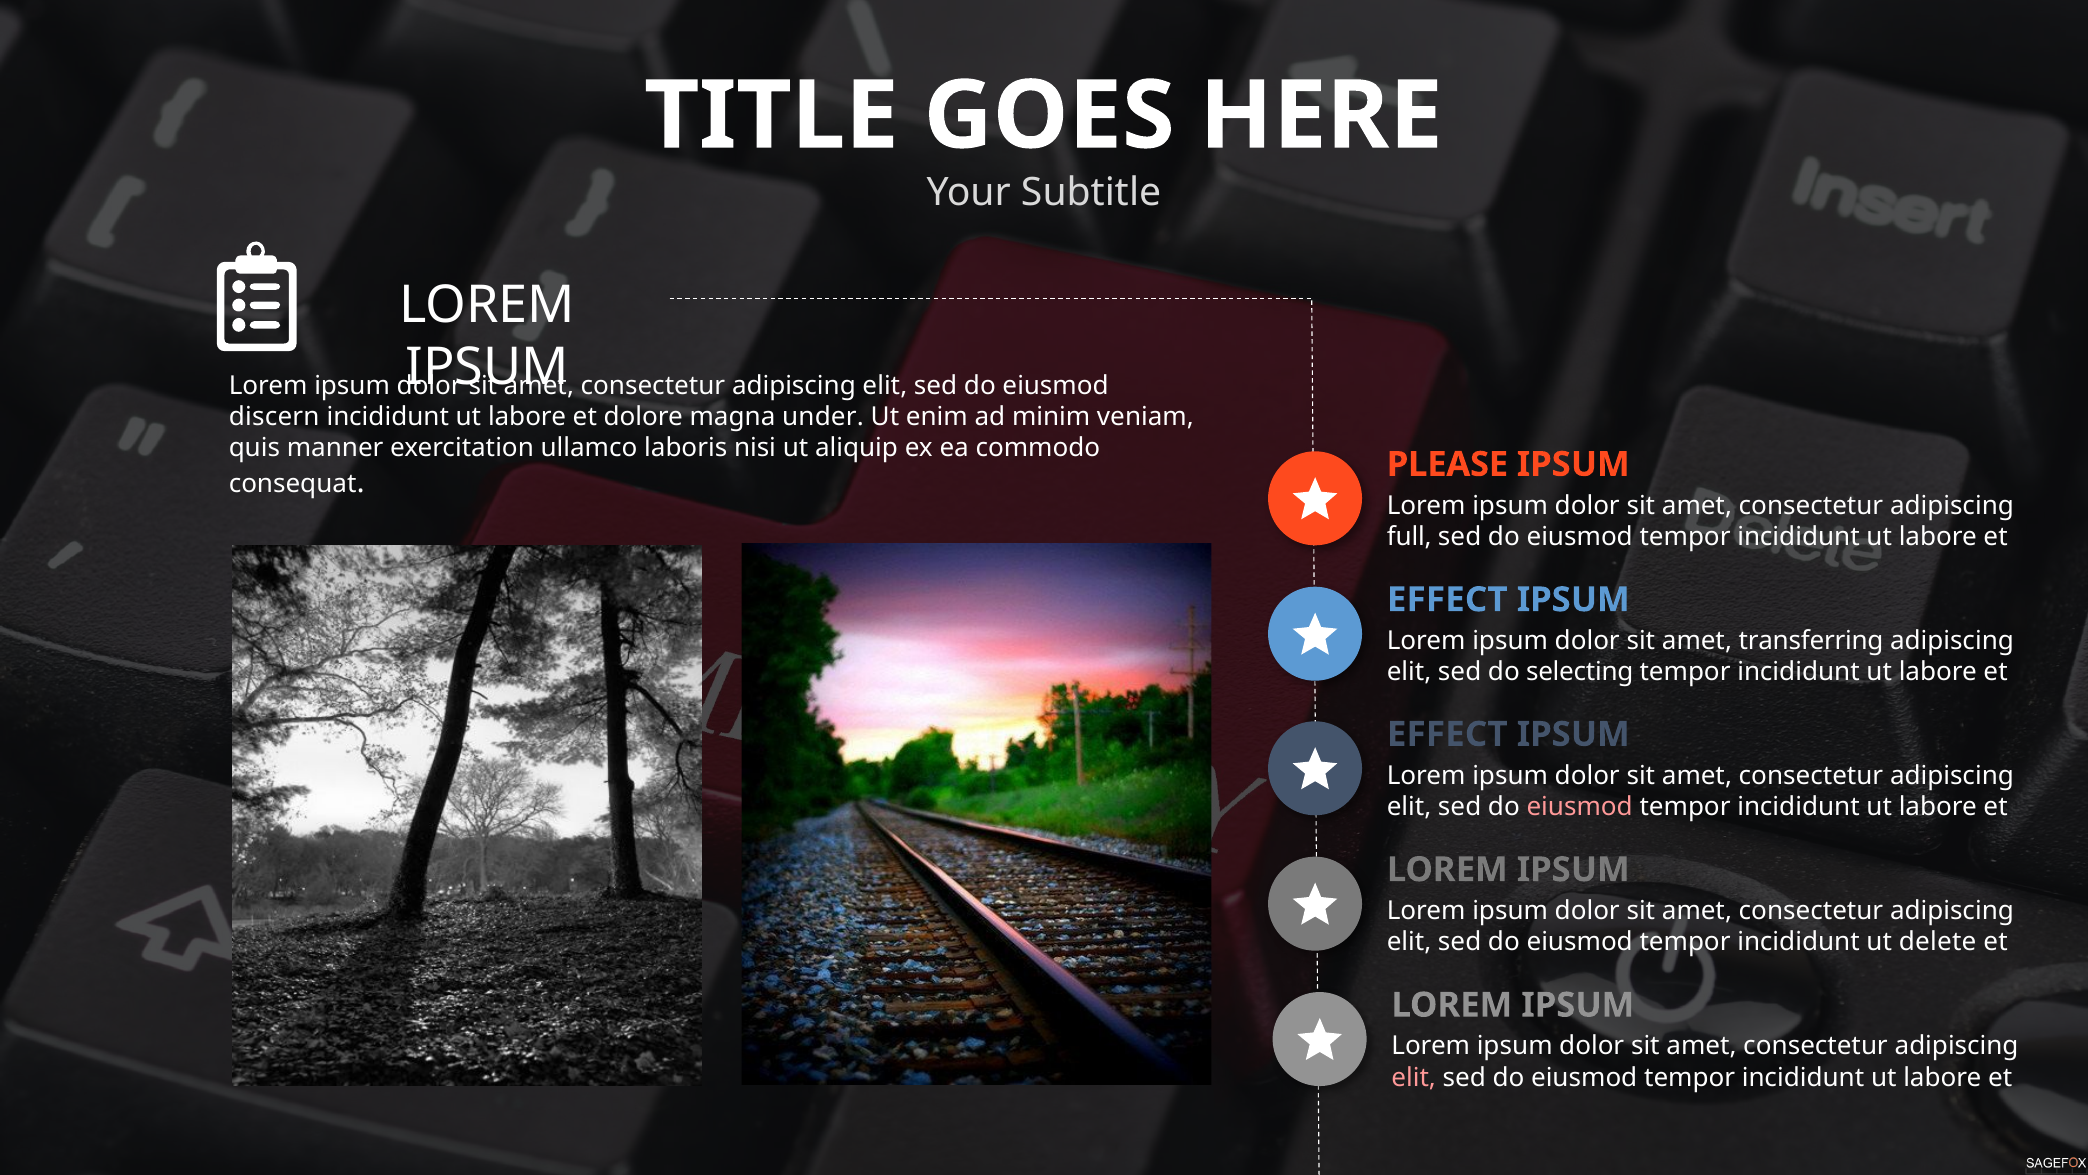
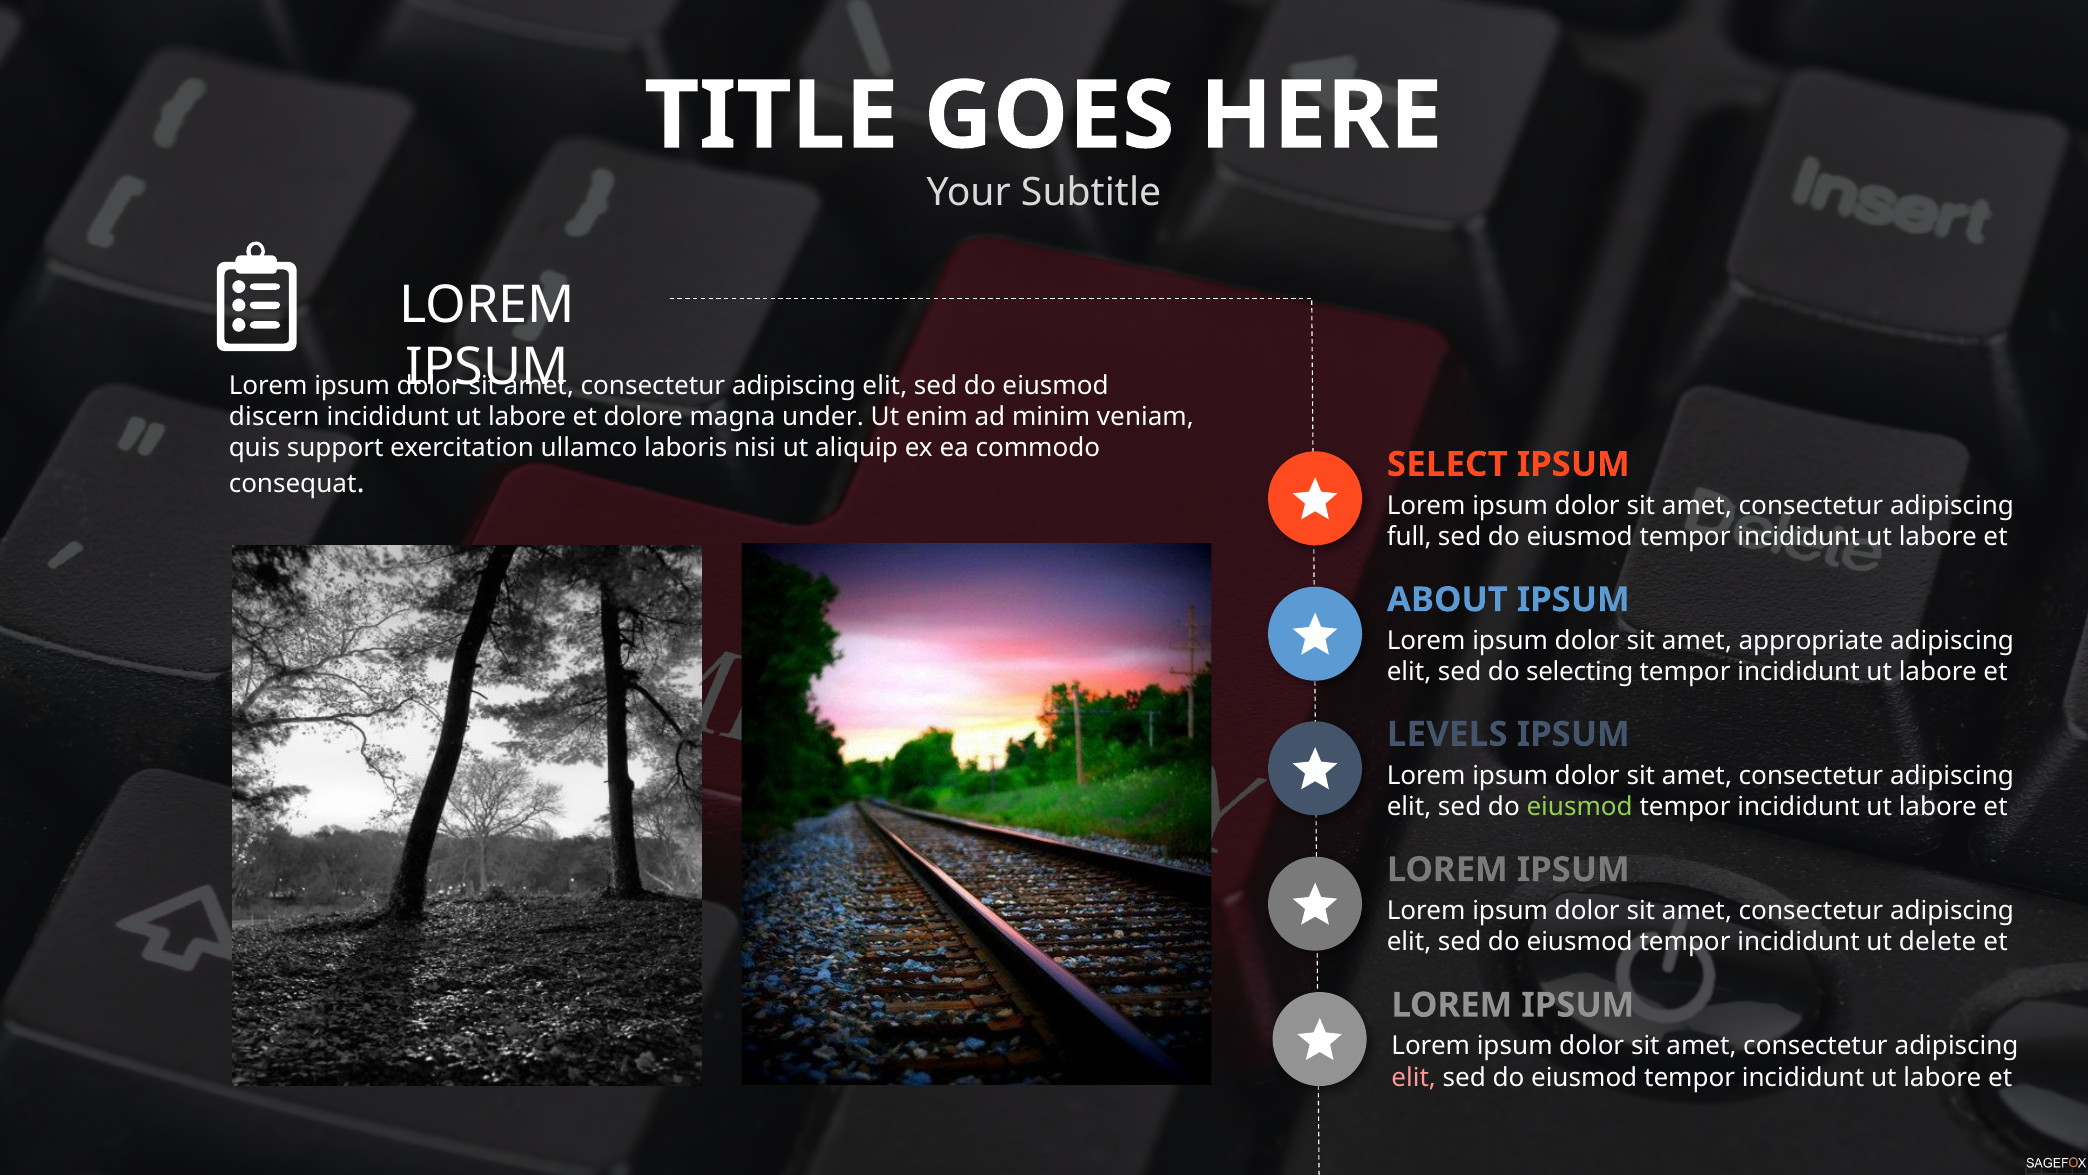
manner: manner -> support (335, 448)
PLEASE: PLEASE -> SELECT (1447, 464)
EFFECT: EFFECT -> ABOUT (1447, 600)
transferring: transferring -> appropriate (1811, 641)
EFFECT: EFFECT -> LEVELS (1447, 734)
eiusmod colour: pink -> light green (1580, 807)
